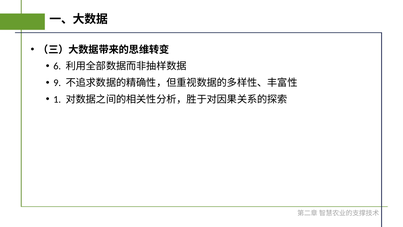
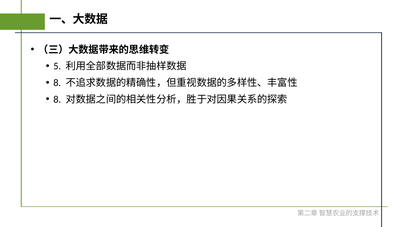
6: 6 -> 5 (57, 66)
9: 9 -> 8 (57, 83)
1: 1 -> 8 (57, 99)
